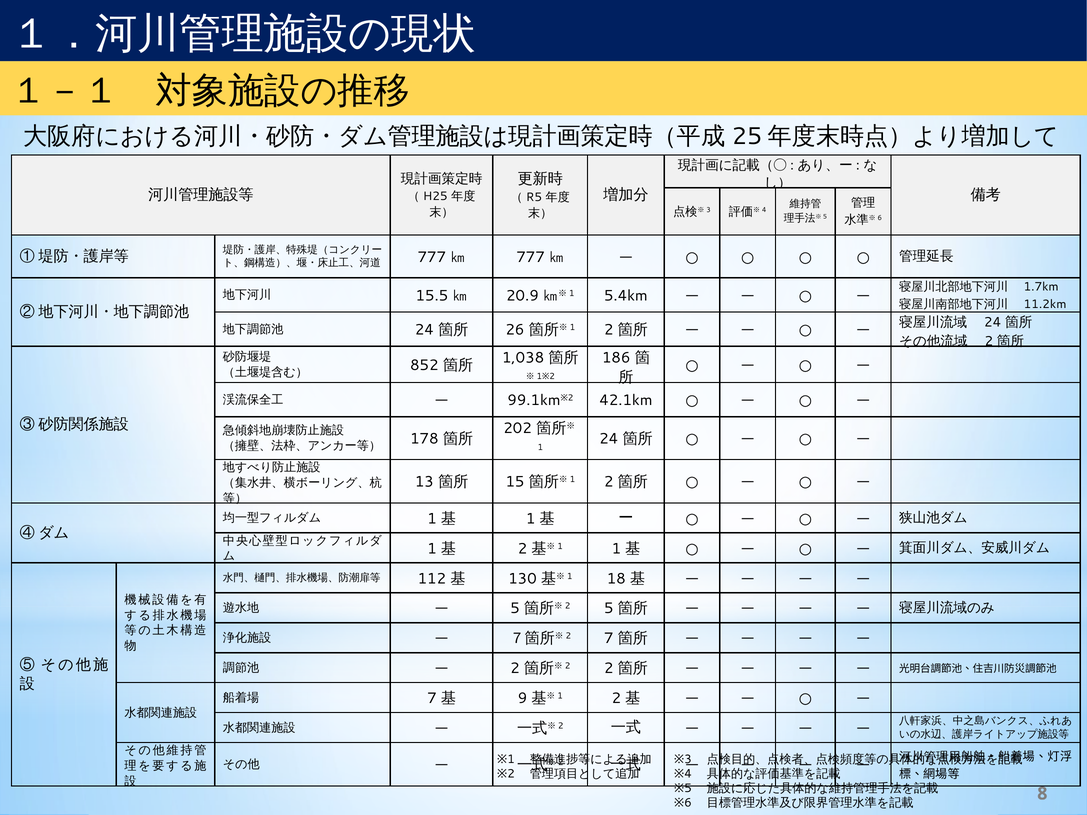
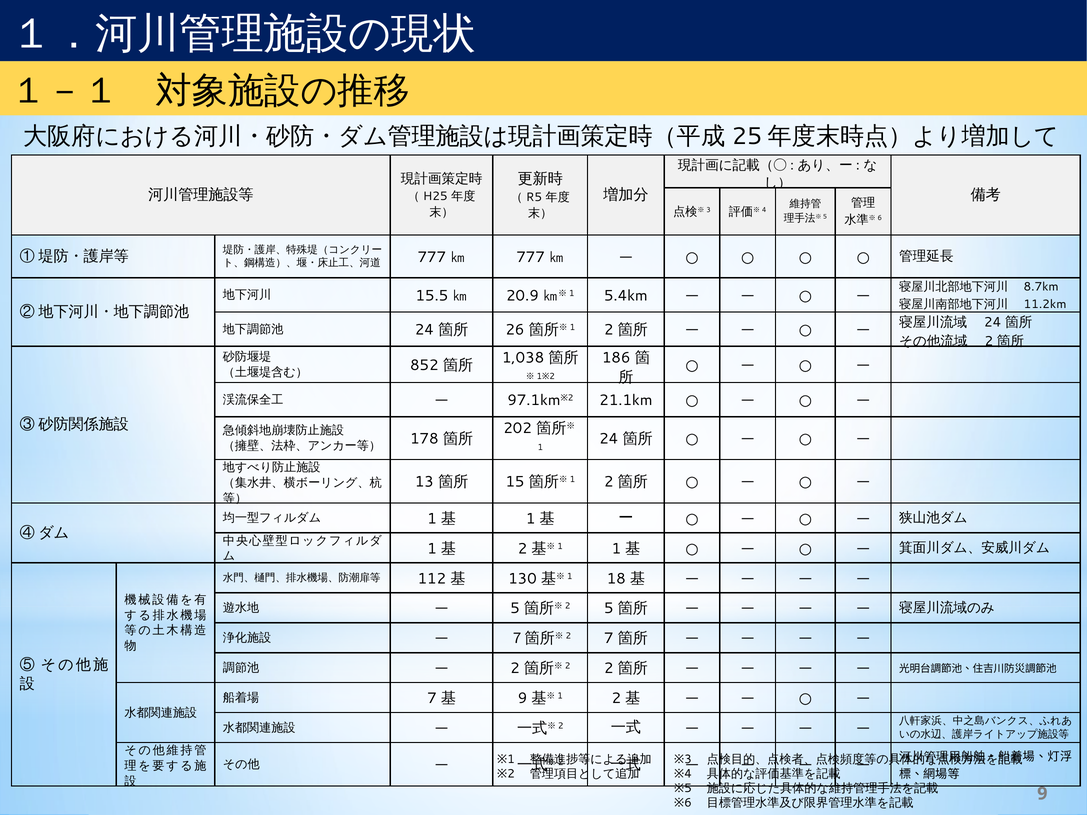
1.7km: 1.7km -> 8.7km (1041, 287)
99.1km: 99.1km -> 97.1km (534, 401)
42.1km: 42.1km -> 21.1km (626, 401)
8: 8 -> 9 (1042, 794)
